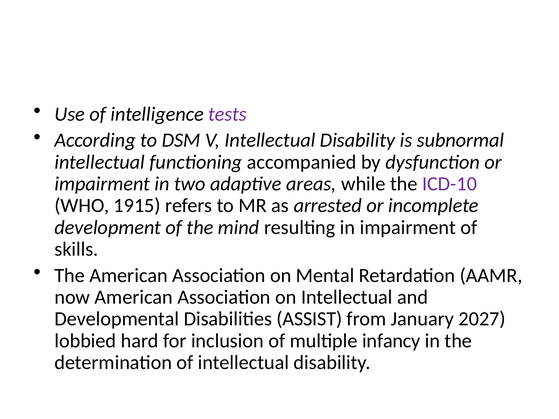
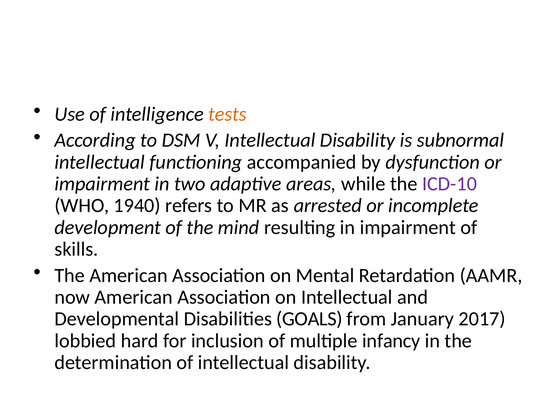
tests colour: purple -> orange (228, 114)
1915: 1915 -> 1940 (137, 206)
ASSIST: ASSIST -> GOALS (309, 319)
2027: 2027 -> 2017 (482, 319)
